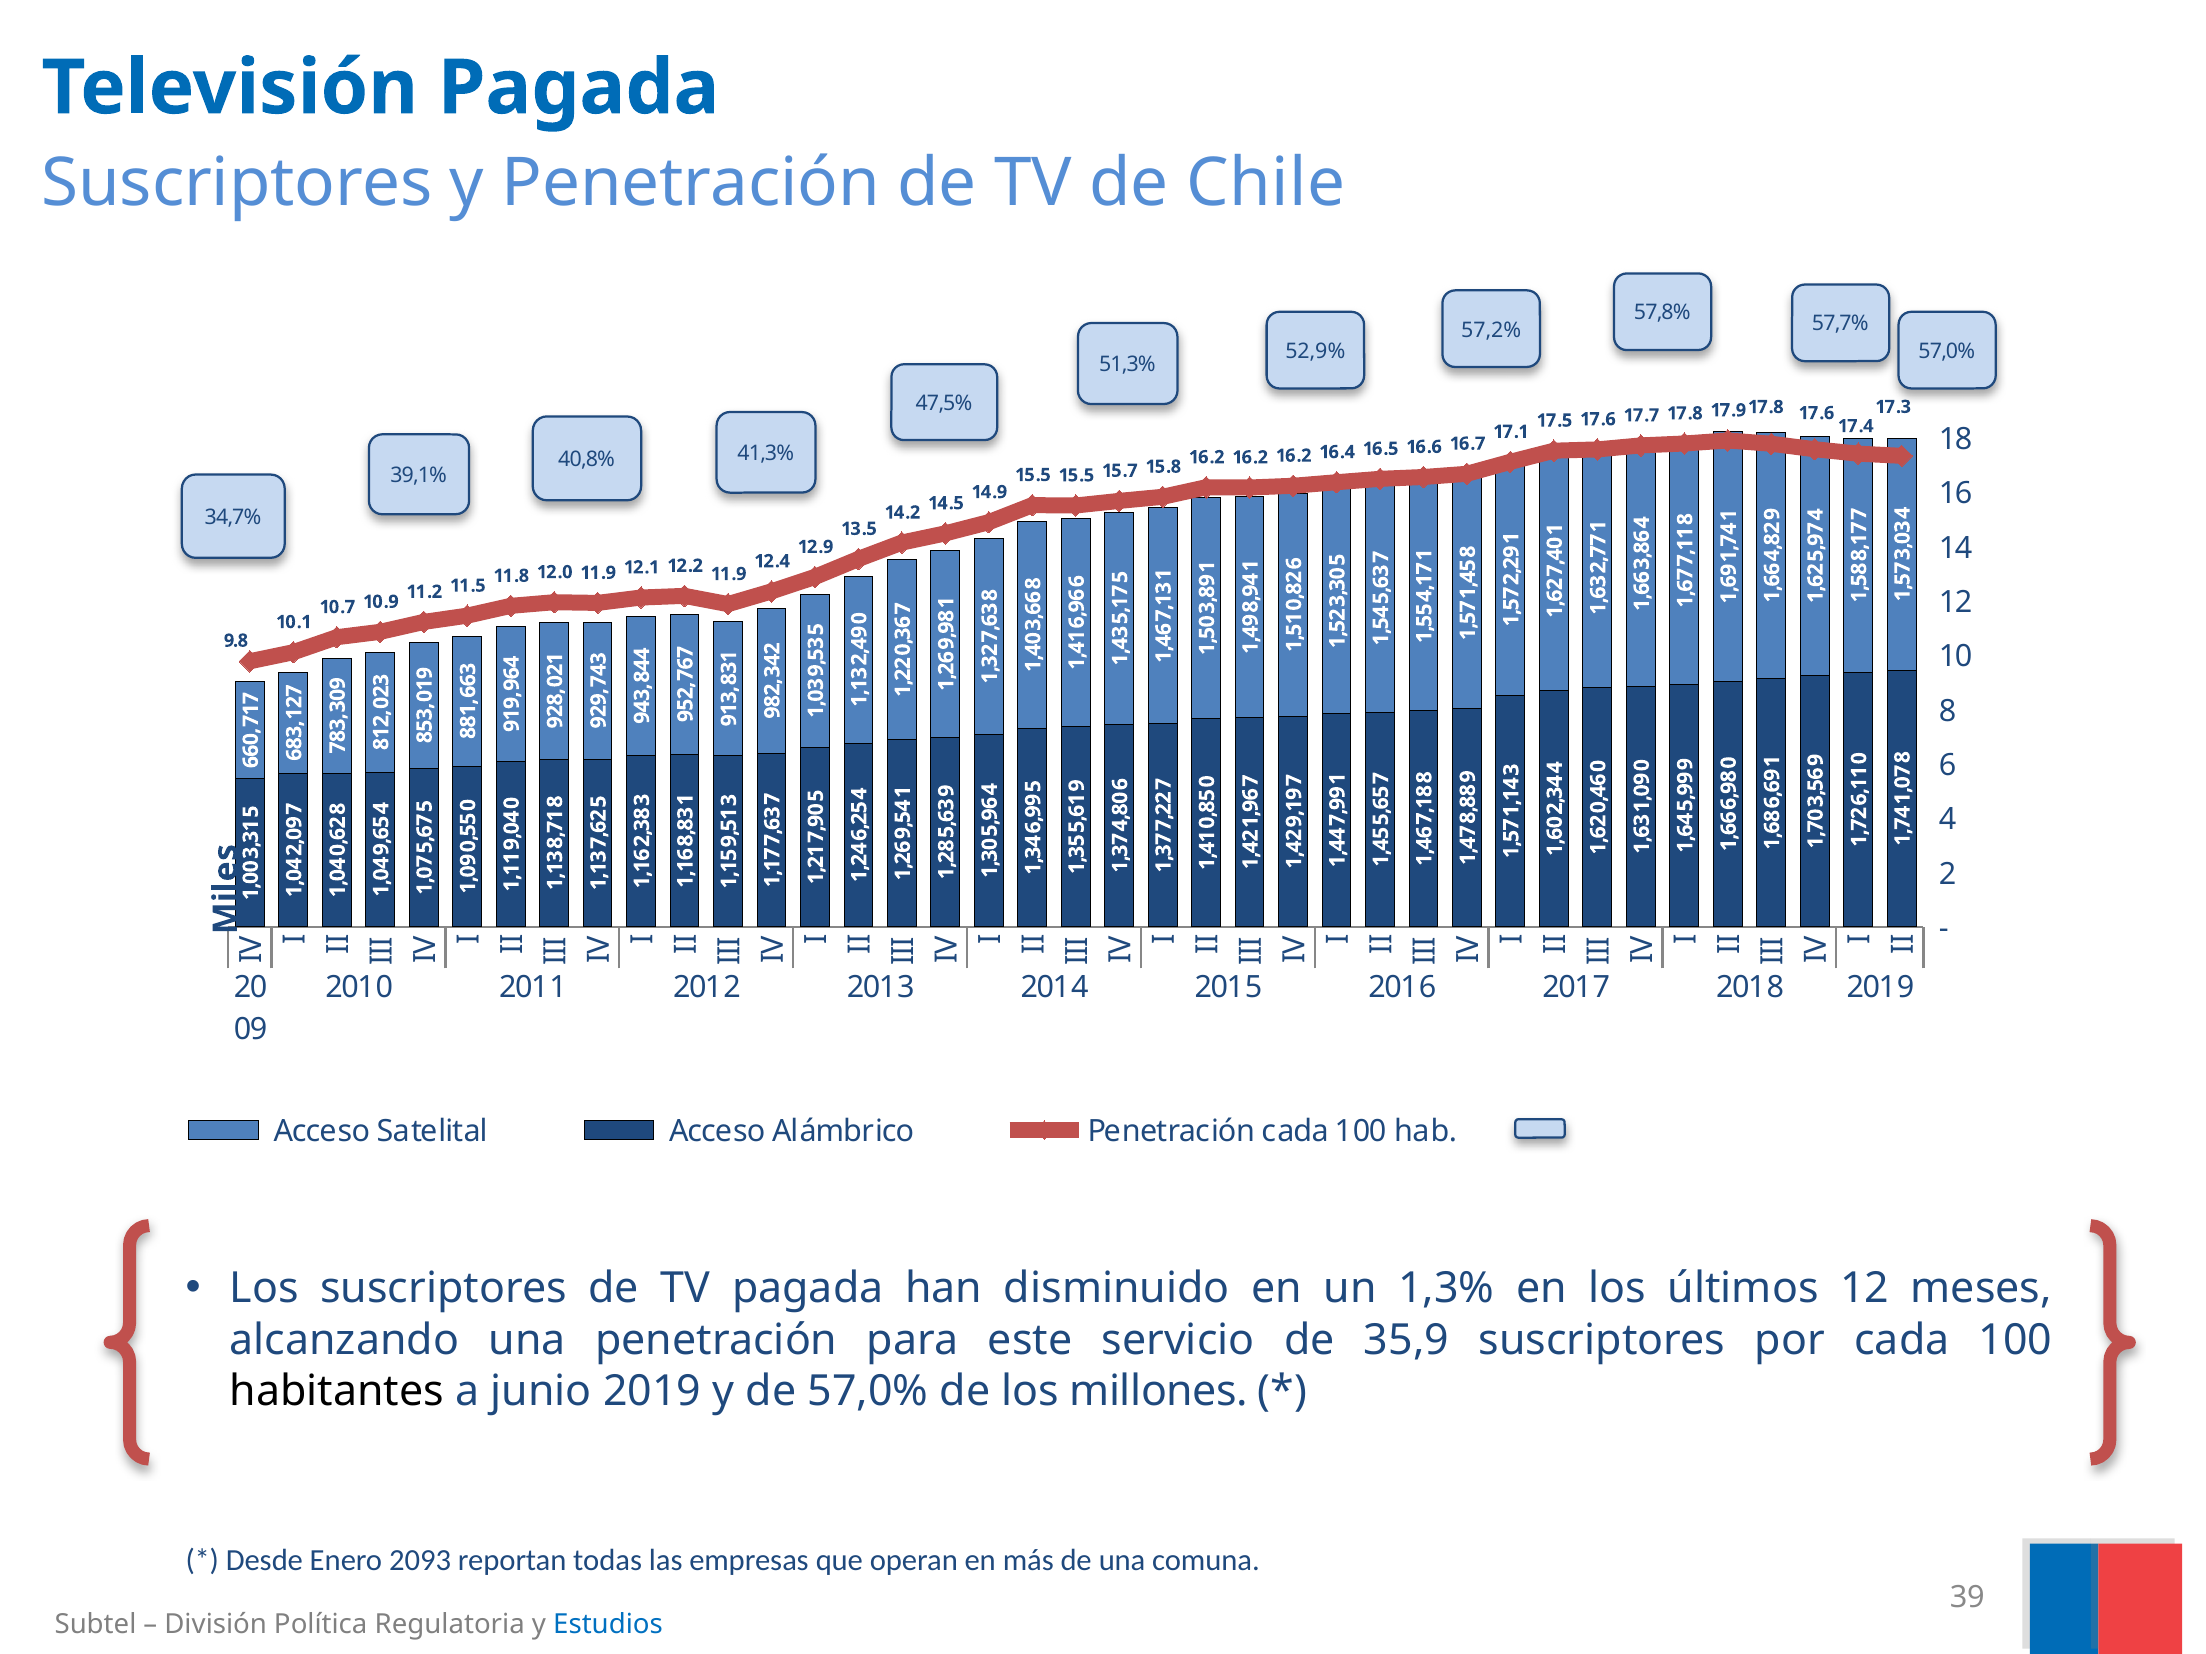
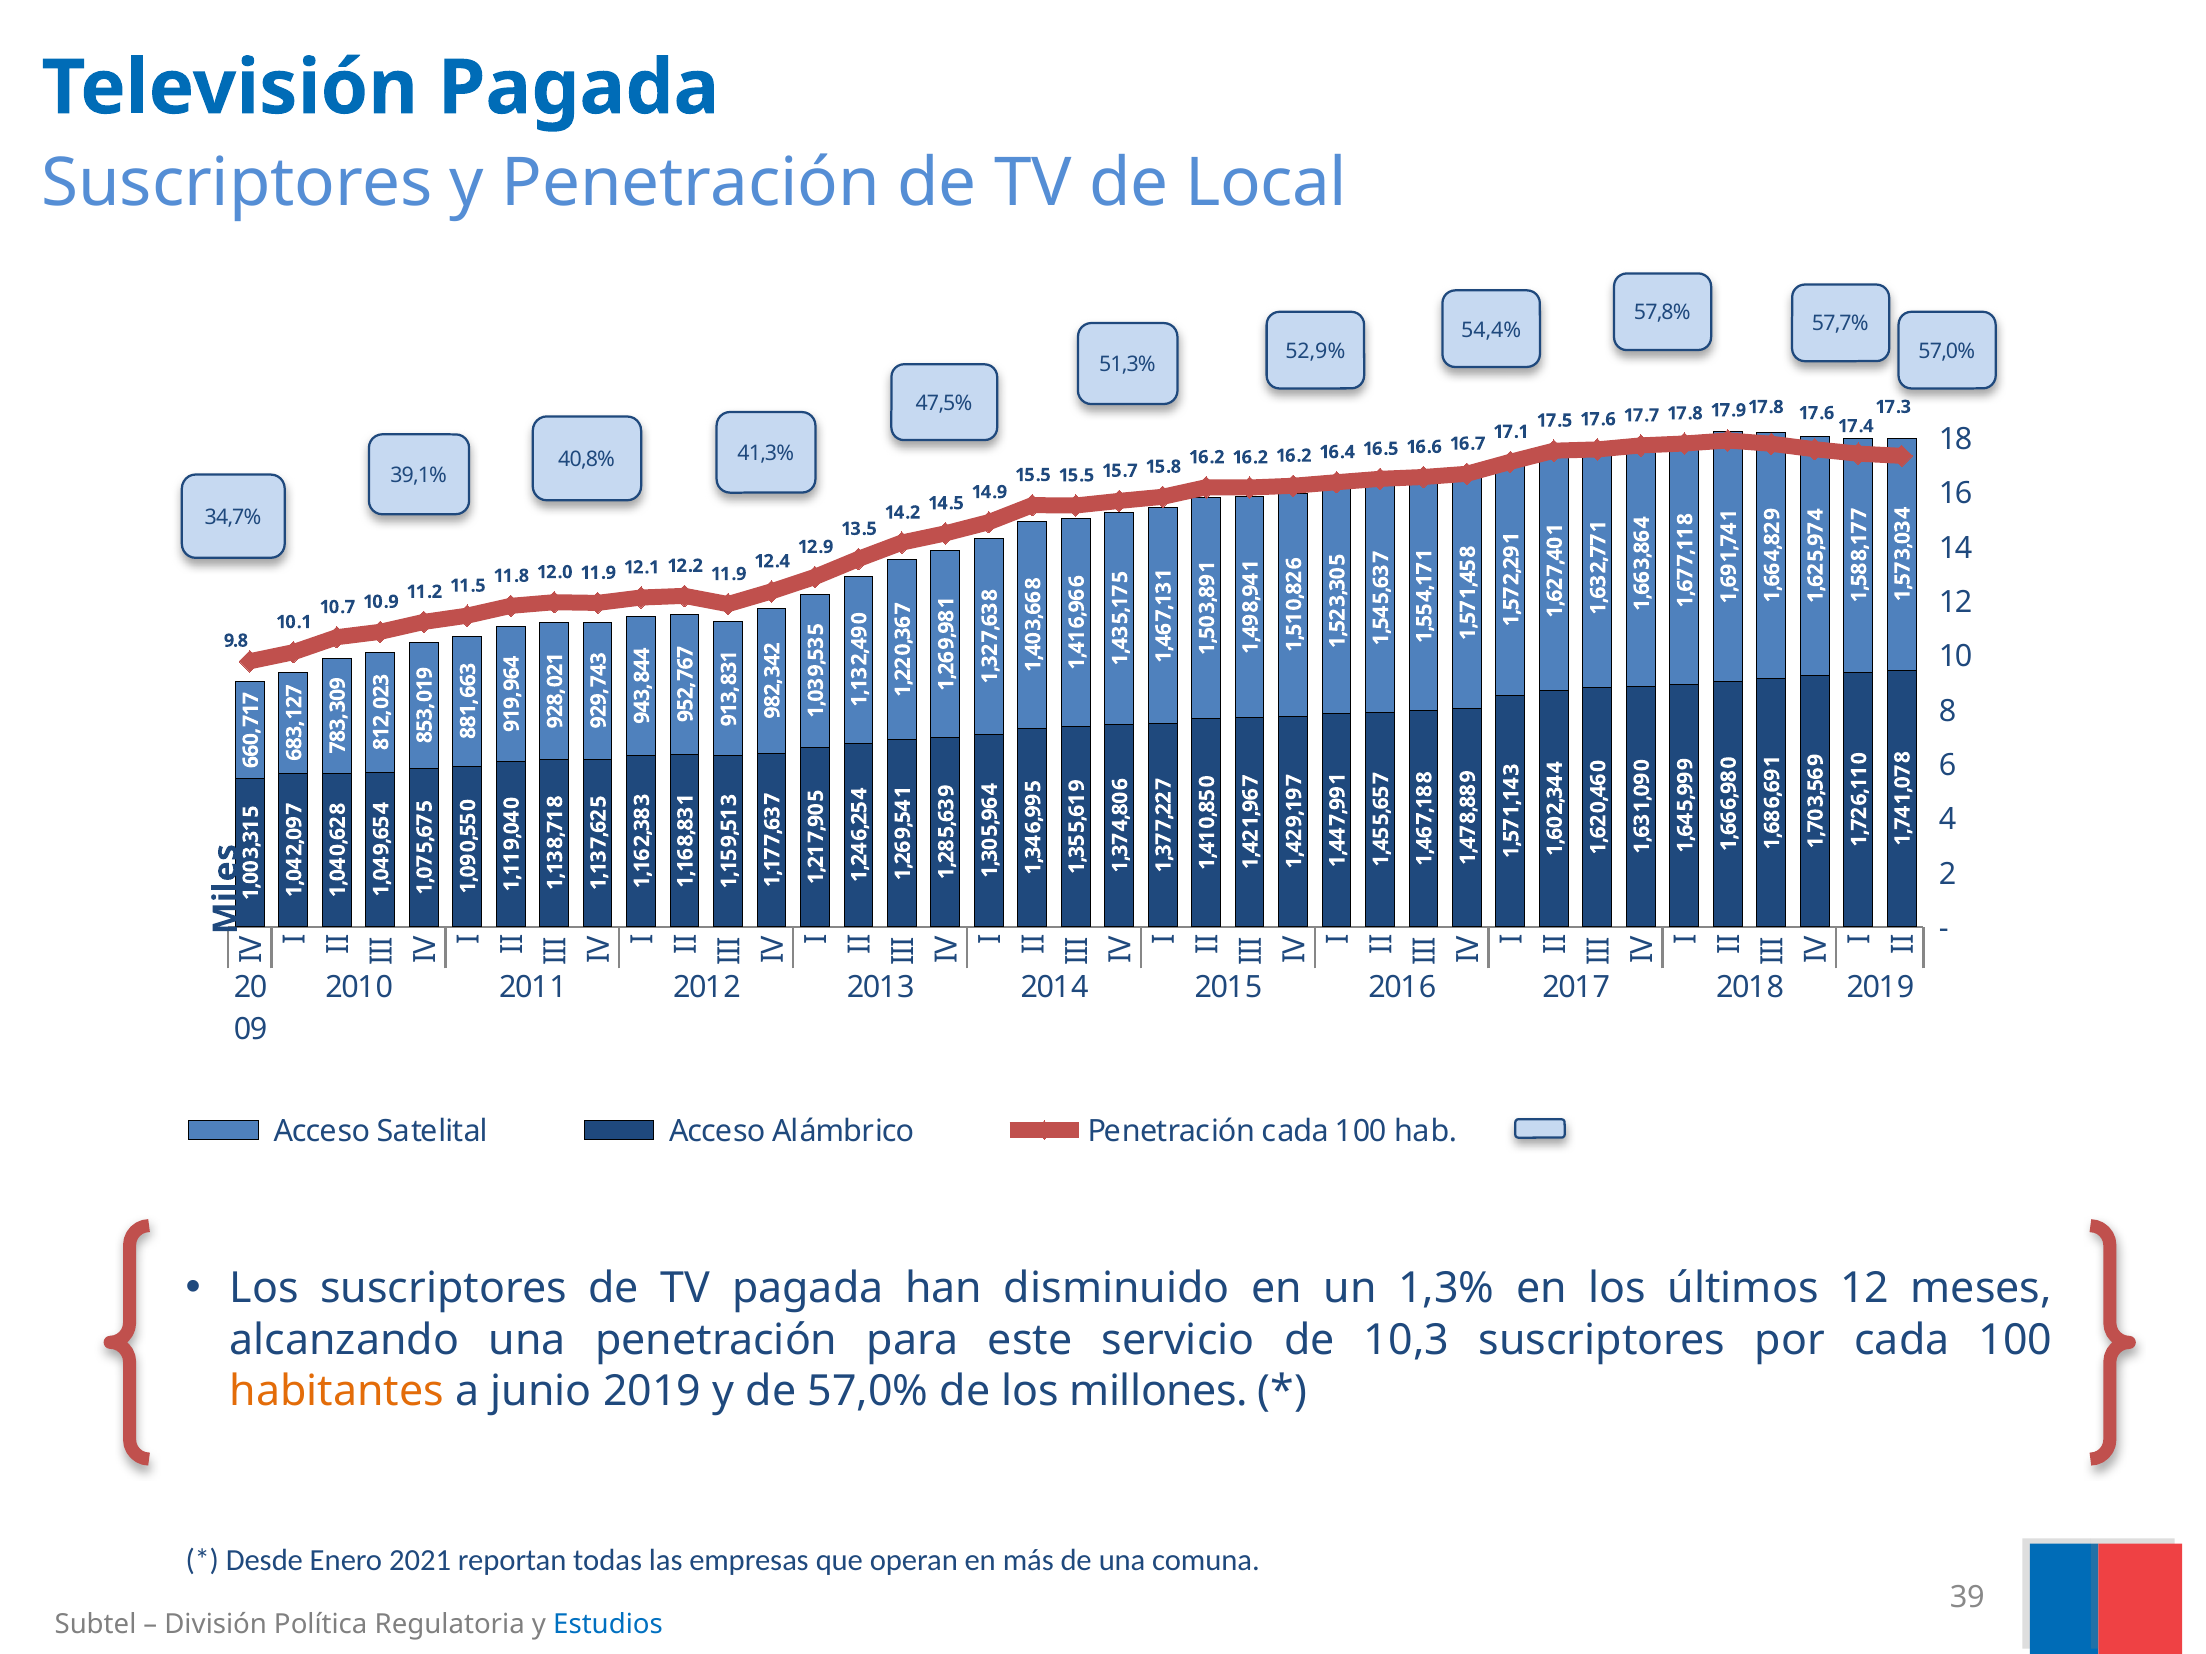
Chile: Chile -> Local (1267, 183)
57,2%: 57,2% -> 54,4% (1491, 330)
35,9: 35,9 -> 10,3 (1407, 1340)
habitantes colour: black -> orange (337, 1392)
2093: 2093 -> 2021 (420, 1561)
